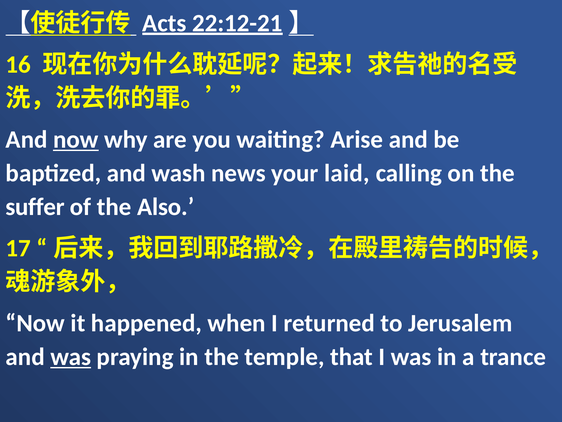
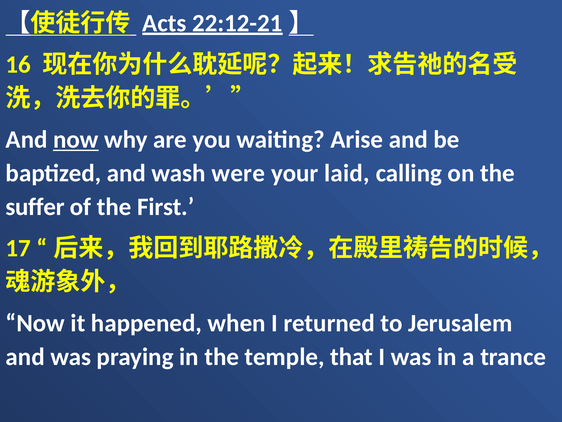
news: news -> were (238, 173)
Also: Also -> First (166, 207)
was underline: present -> none (71, 356)
